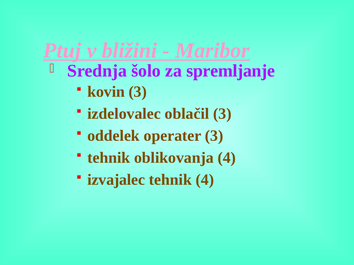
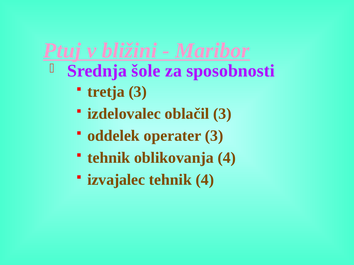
šolo: šolo -> šole (146, 71)
spremljanje: spremljanje -> sposobnosti (231, 71)
kovin: kovin -> tretja (106, 92)
